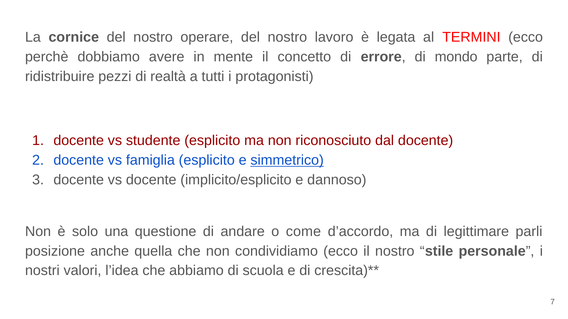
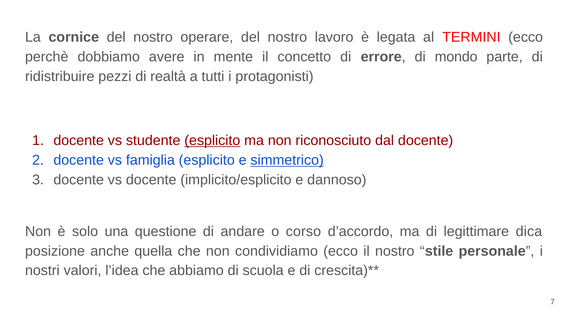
esplicito underline: none -> present (212, 141)
come: come -> corso (303, 232)
parli: parli -> dica (529, 232)
